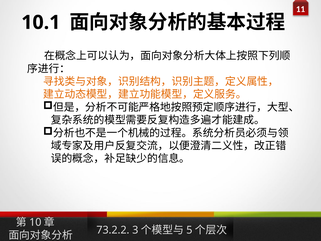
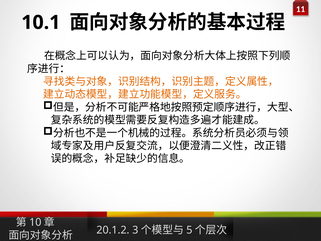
73.2.2: 73.2.2 -> 20.1.2 (113, 230)
